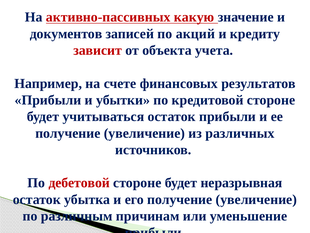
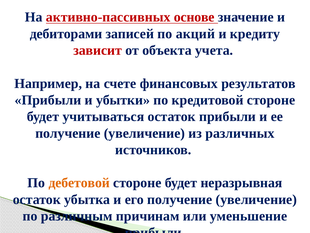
какую: какую -> основе (194, 17)
документов: документов -> дебиторами (66, 34)
дебетовой colour: red -> orange (79, 183)
